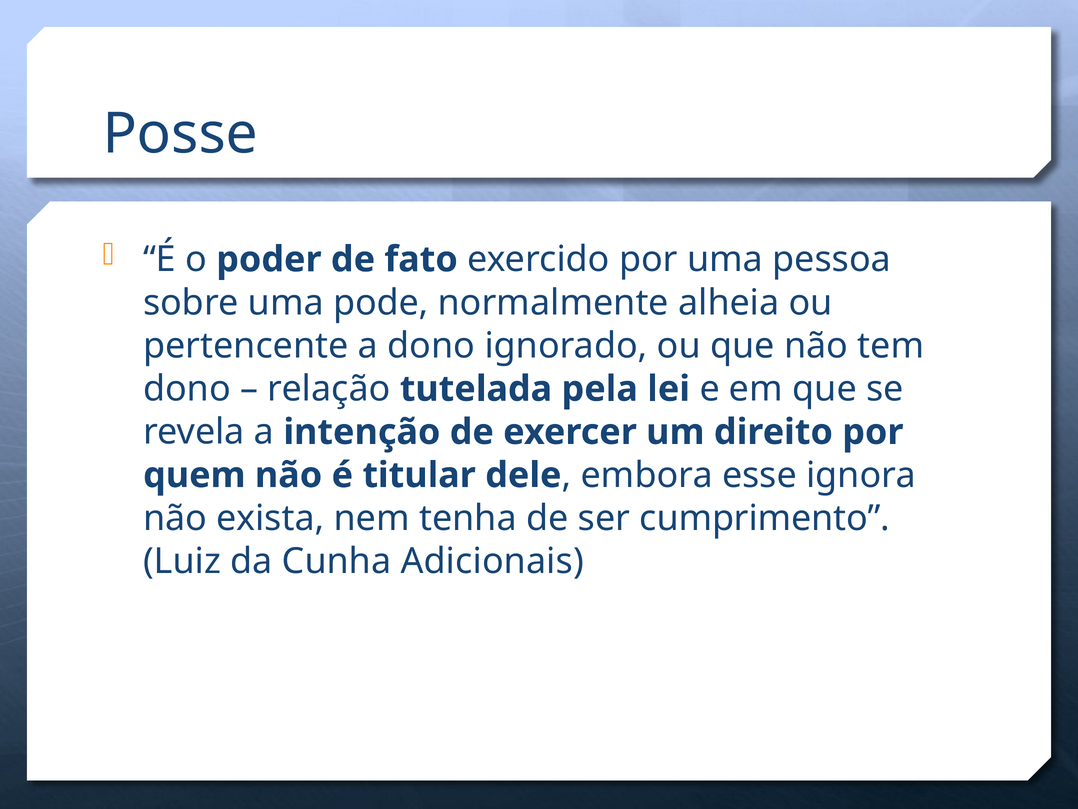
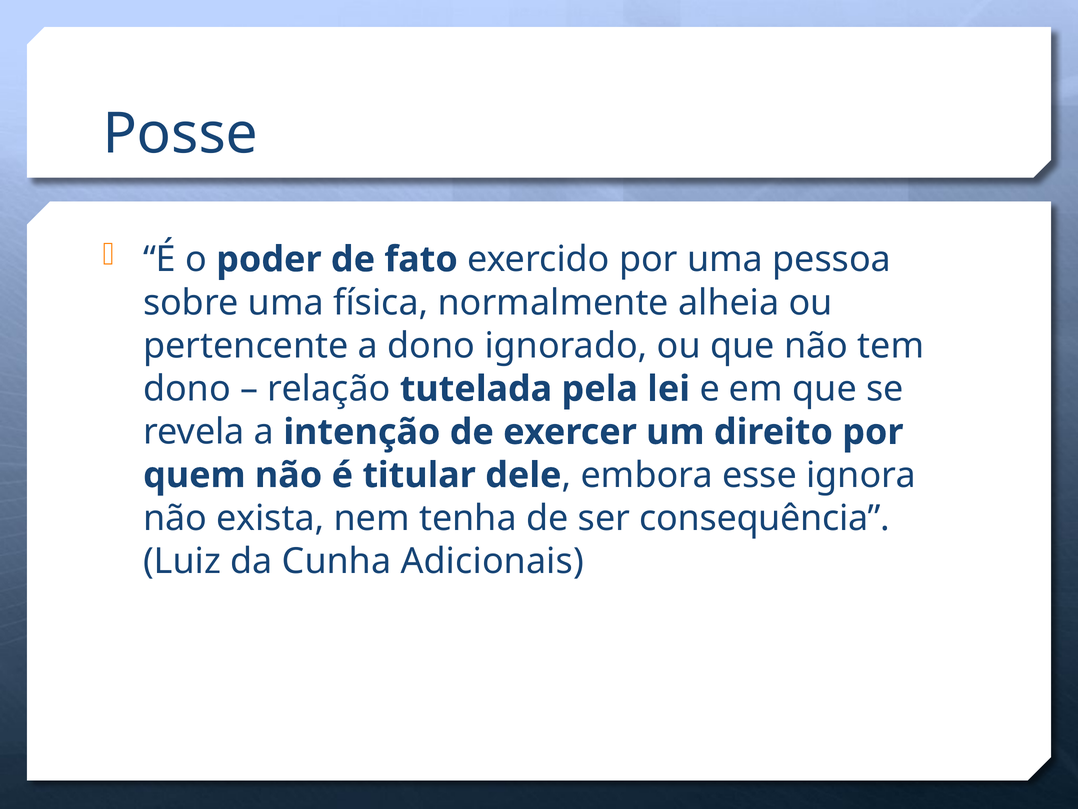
pode: pode -> física (381, 302)
cumprimento: cumprimento -> consequência (765, 518)
